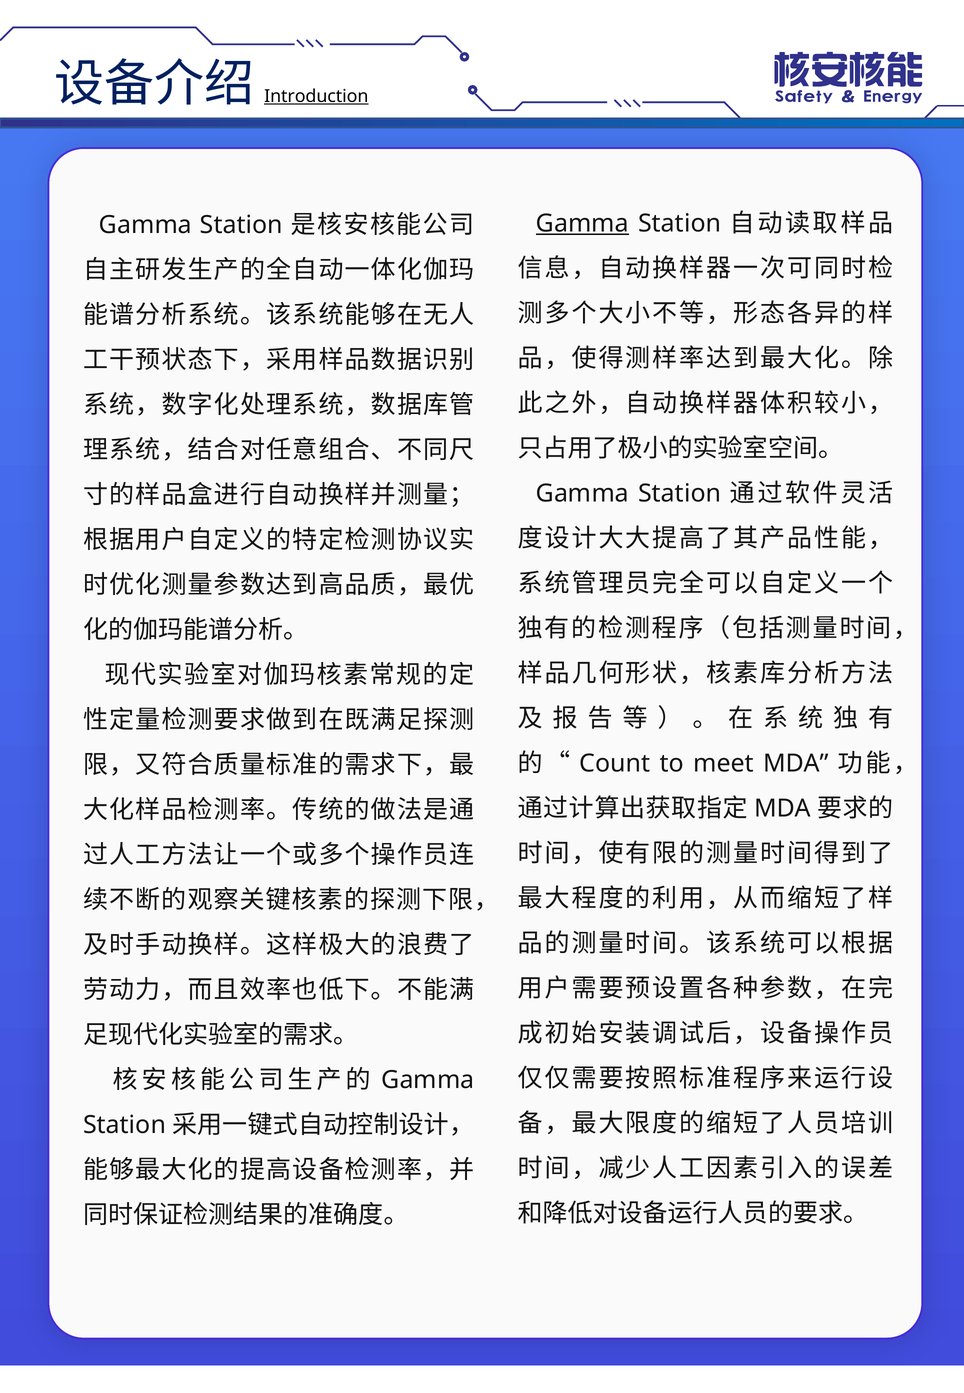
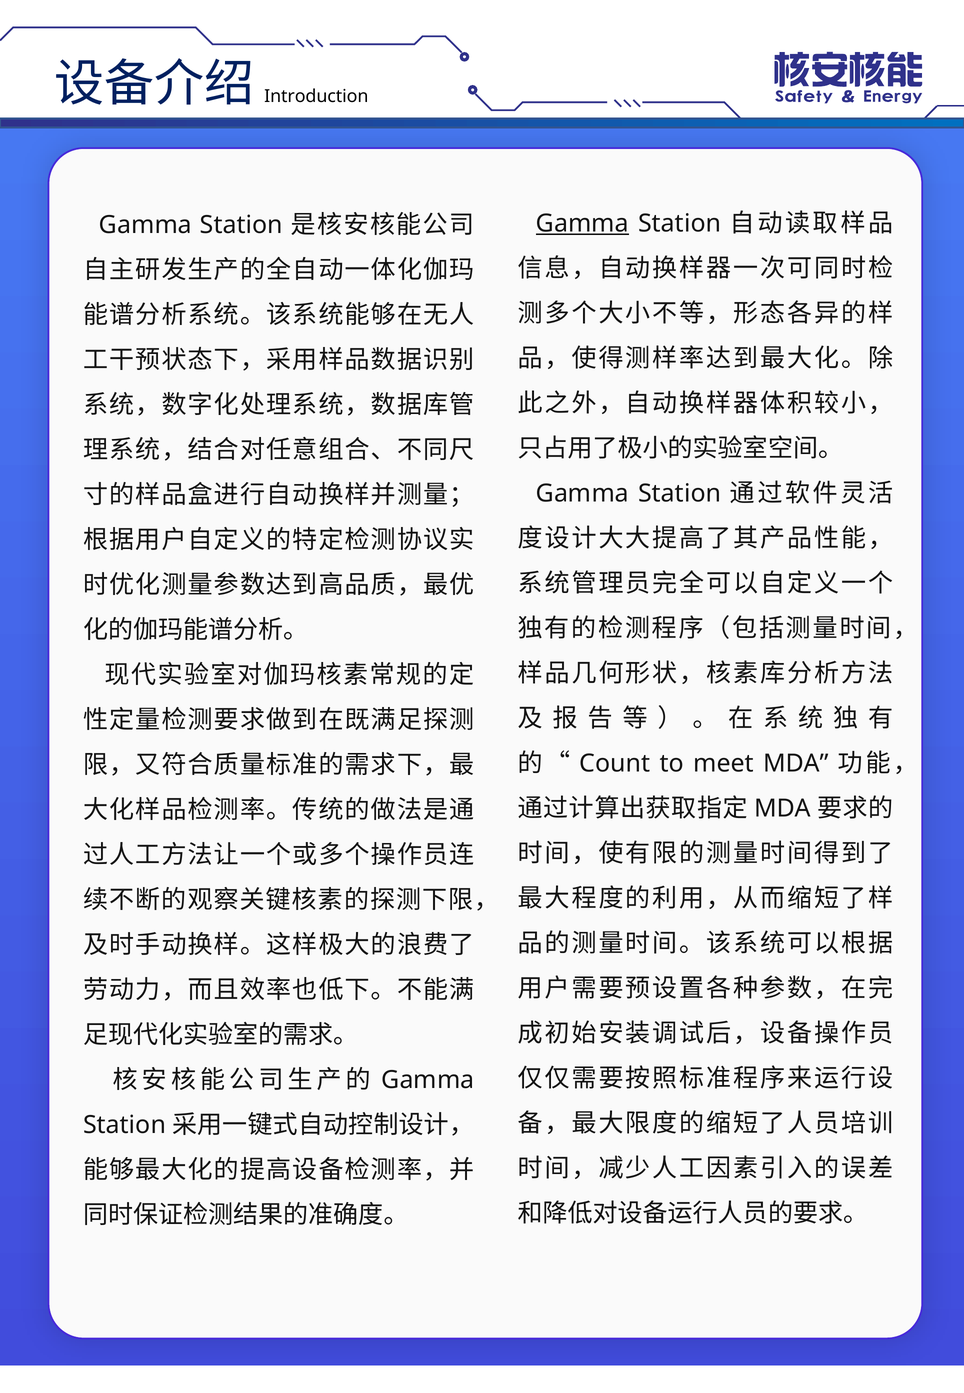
Introduction underline: present -> none (316, 96)
